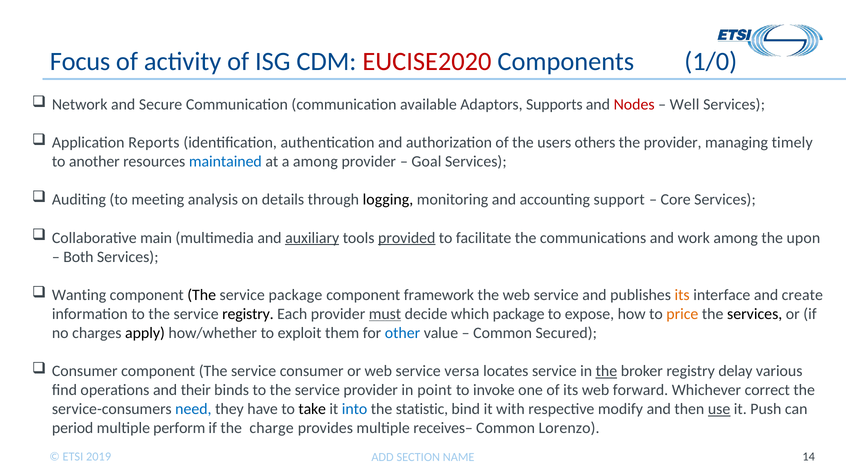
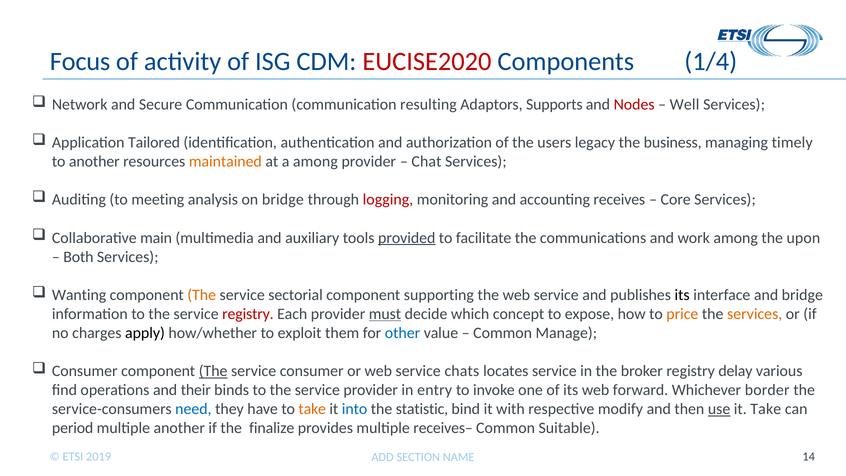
1/0: 1/0 -> 1/4 (711, 61)
available: available -> resulting (428, 104)
Reports: Reports -> Tailored (154, 143)
others: others -> legacy (595, 143)
the provider: provider -> business (673, 143)
maintained colour: blue -> orange (225, 162)
Goal: Goal -> Chat (426, 162)
on details: details -> bridge (283, 200)
logging colour: black -> red (388, 200)
support: support -> receives (619, 200)
auxiliary underline: present -> none (312, 238)
The colour: black -> orange (202, 295)
service package: package -> sectorial (296, 295)
framework: framework -> supporting (439, 295)
its colour: orange -> black (682, 295)
and create: create -> bridge (802, 295)
registry colour: black -> red (248, 314)
which package: package -> concept (519, 314)
services colour: black -> orange (755, 314)
Secured: Secured -> Manage (566, 333)
The underline: none -> present (213, 371)
versa: versa -> chats (462, 371)
the underline: present -> none (606, 371)
point: point -> entry (435, 390)
correct: correct -> border (767, 390)
take colour: black -> orange (312, 409)
it Push: Push -> Take (766, 409)
multiple perform: perform -> another (179, 428)
charge: charge -> finalize (272, 428)
Lorenzo: Lorenzo -> Suitable (569, 428)
